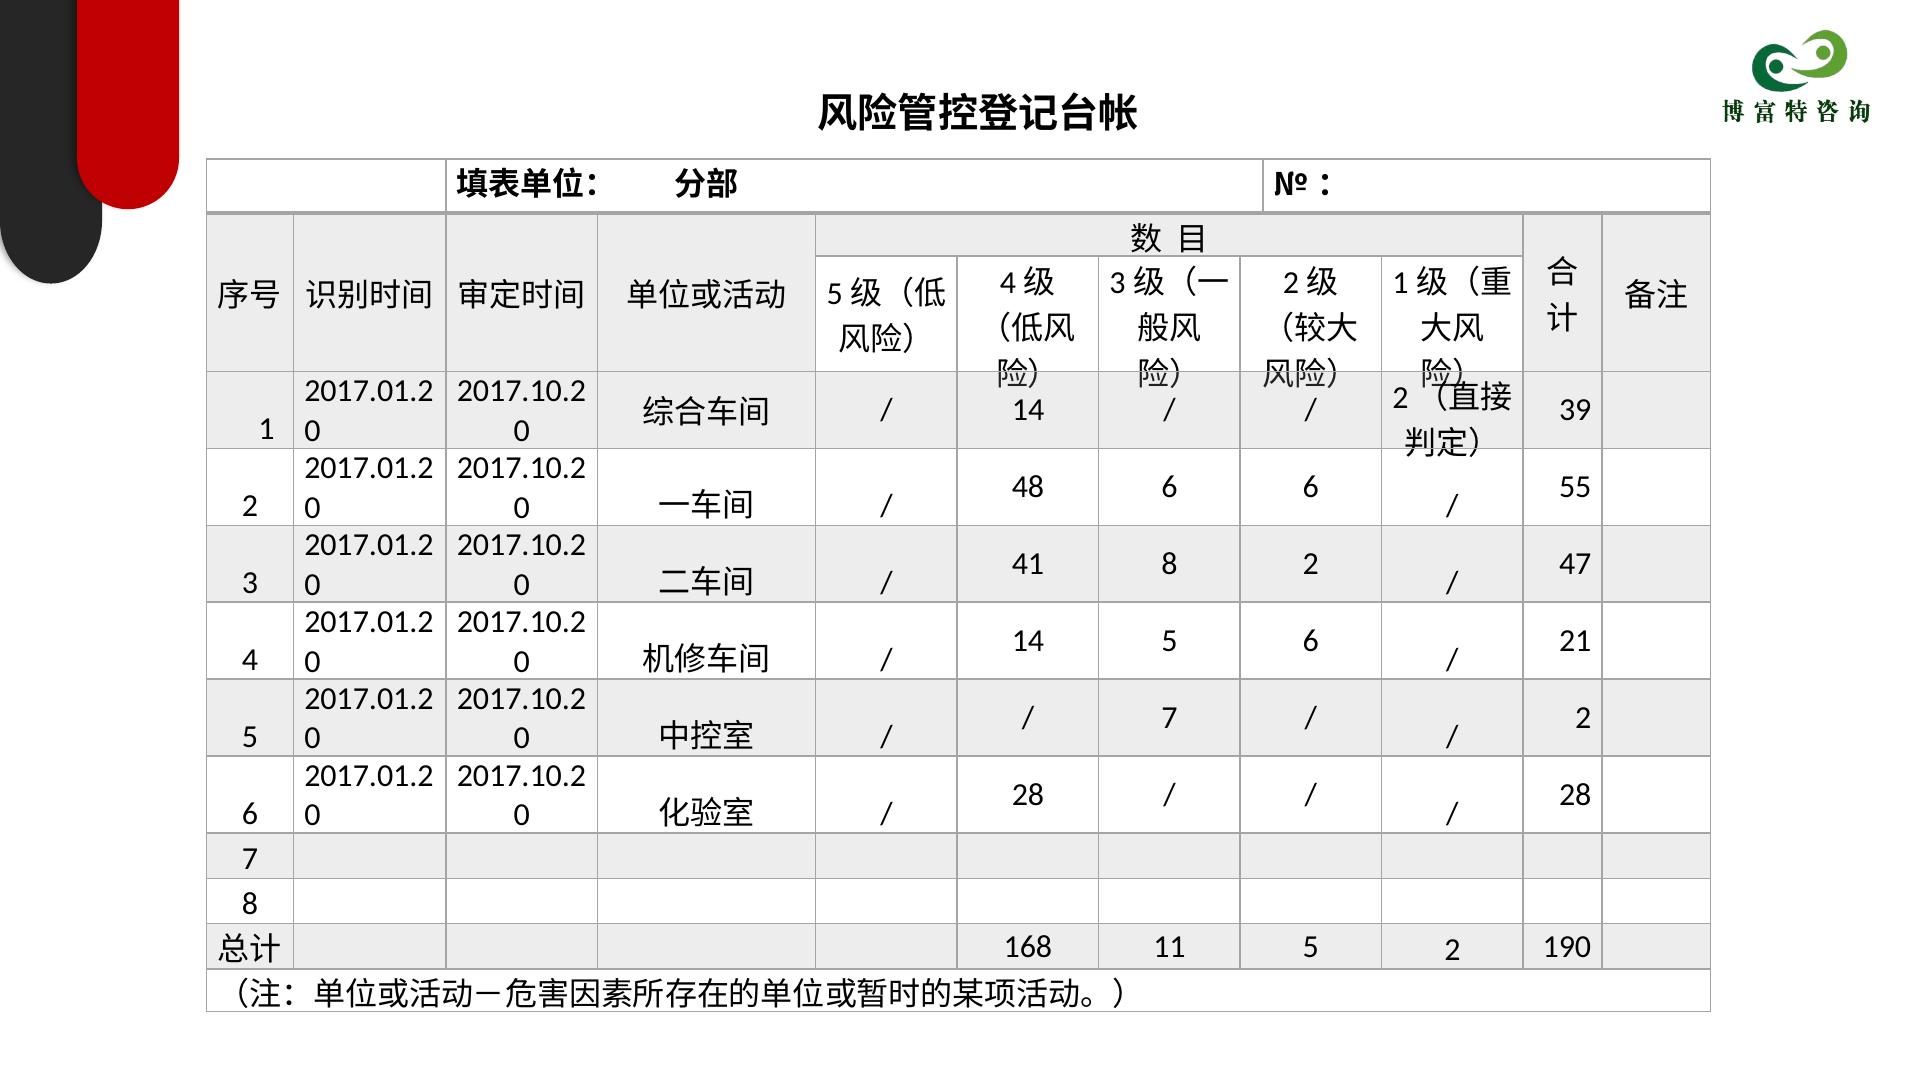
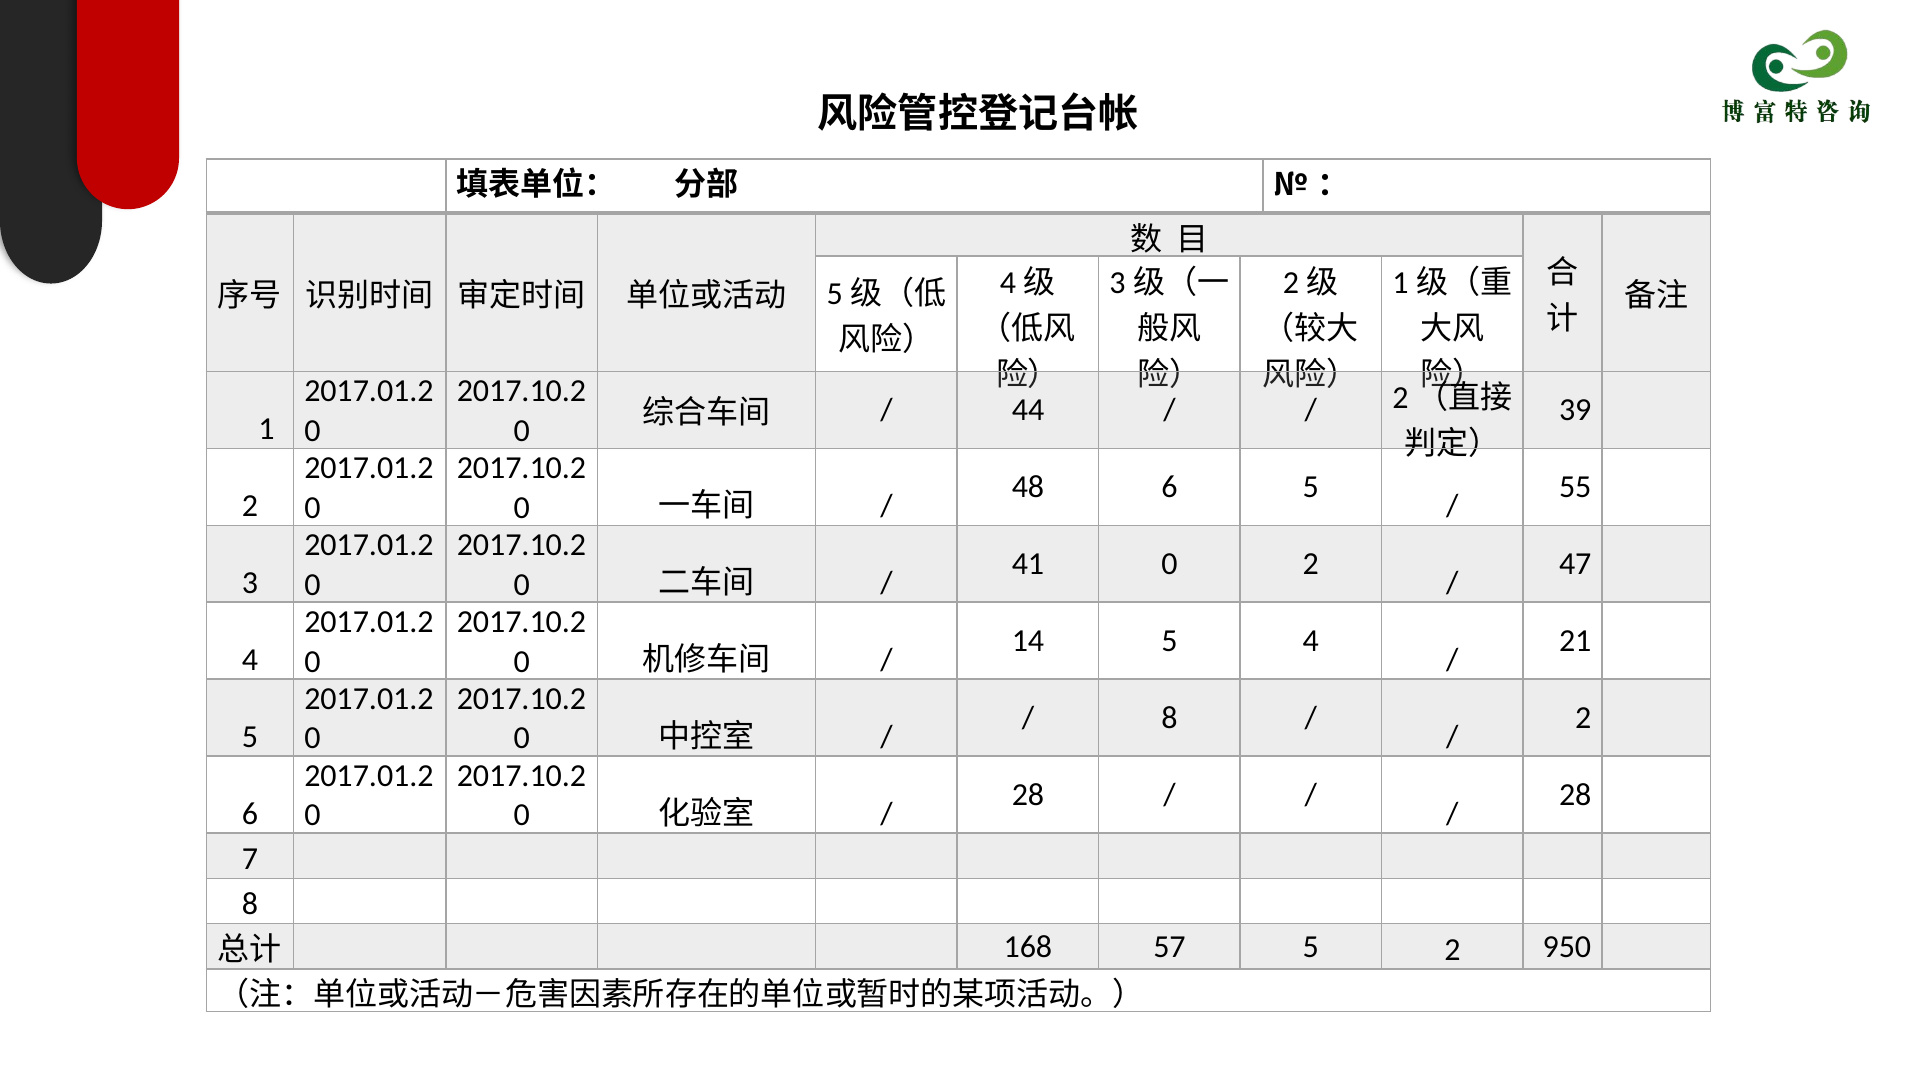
14: 14 -> 44 (1028, 410)
6 6: 6 -> 5 (1311, 487)
41 8: 8 -> 0 (1169, 564)
5 6: 6 -> 4 (1311, 641)
7: 7 -> 8 (1169, 718)
11: 11 -> 57 (1169, 947)
190: 190 -> 950 (1567, 947)
